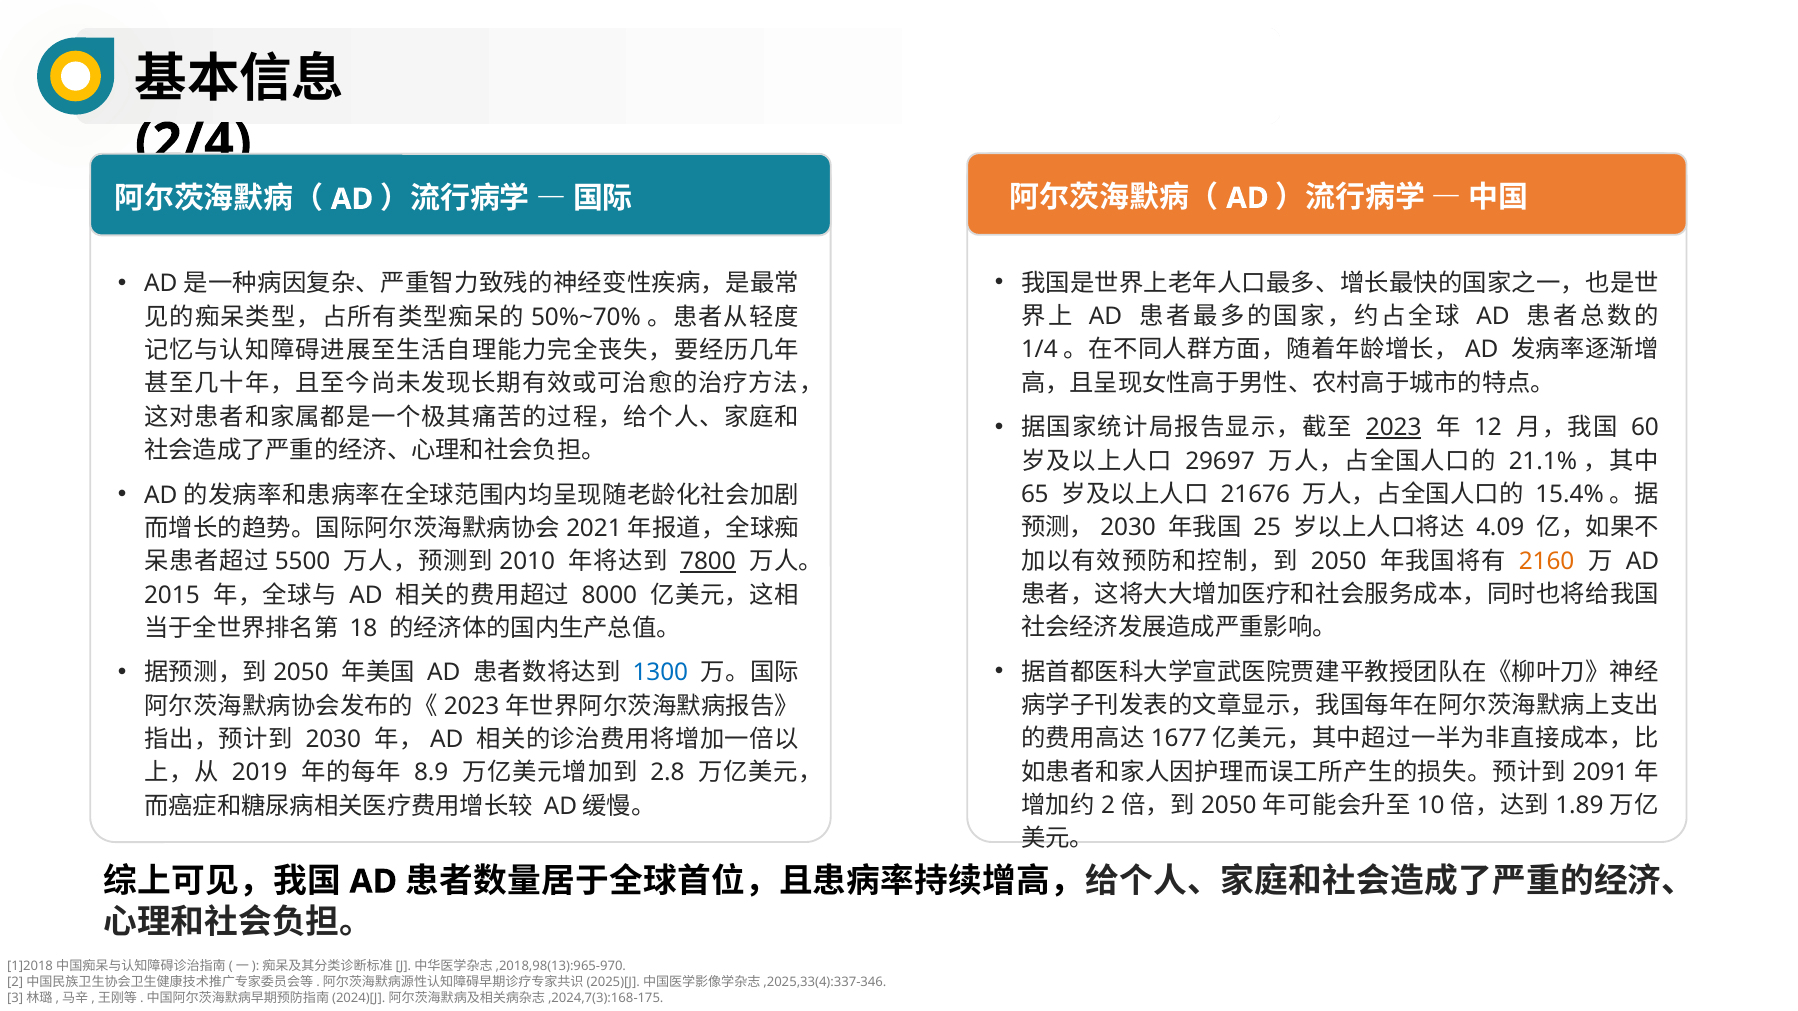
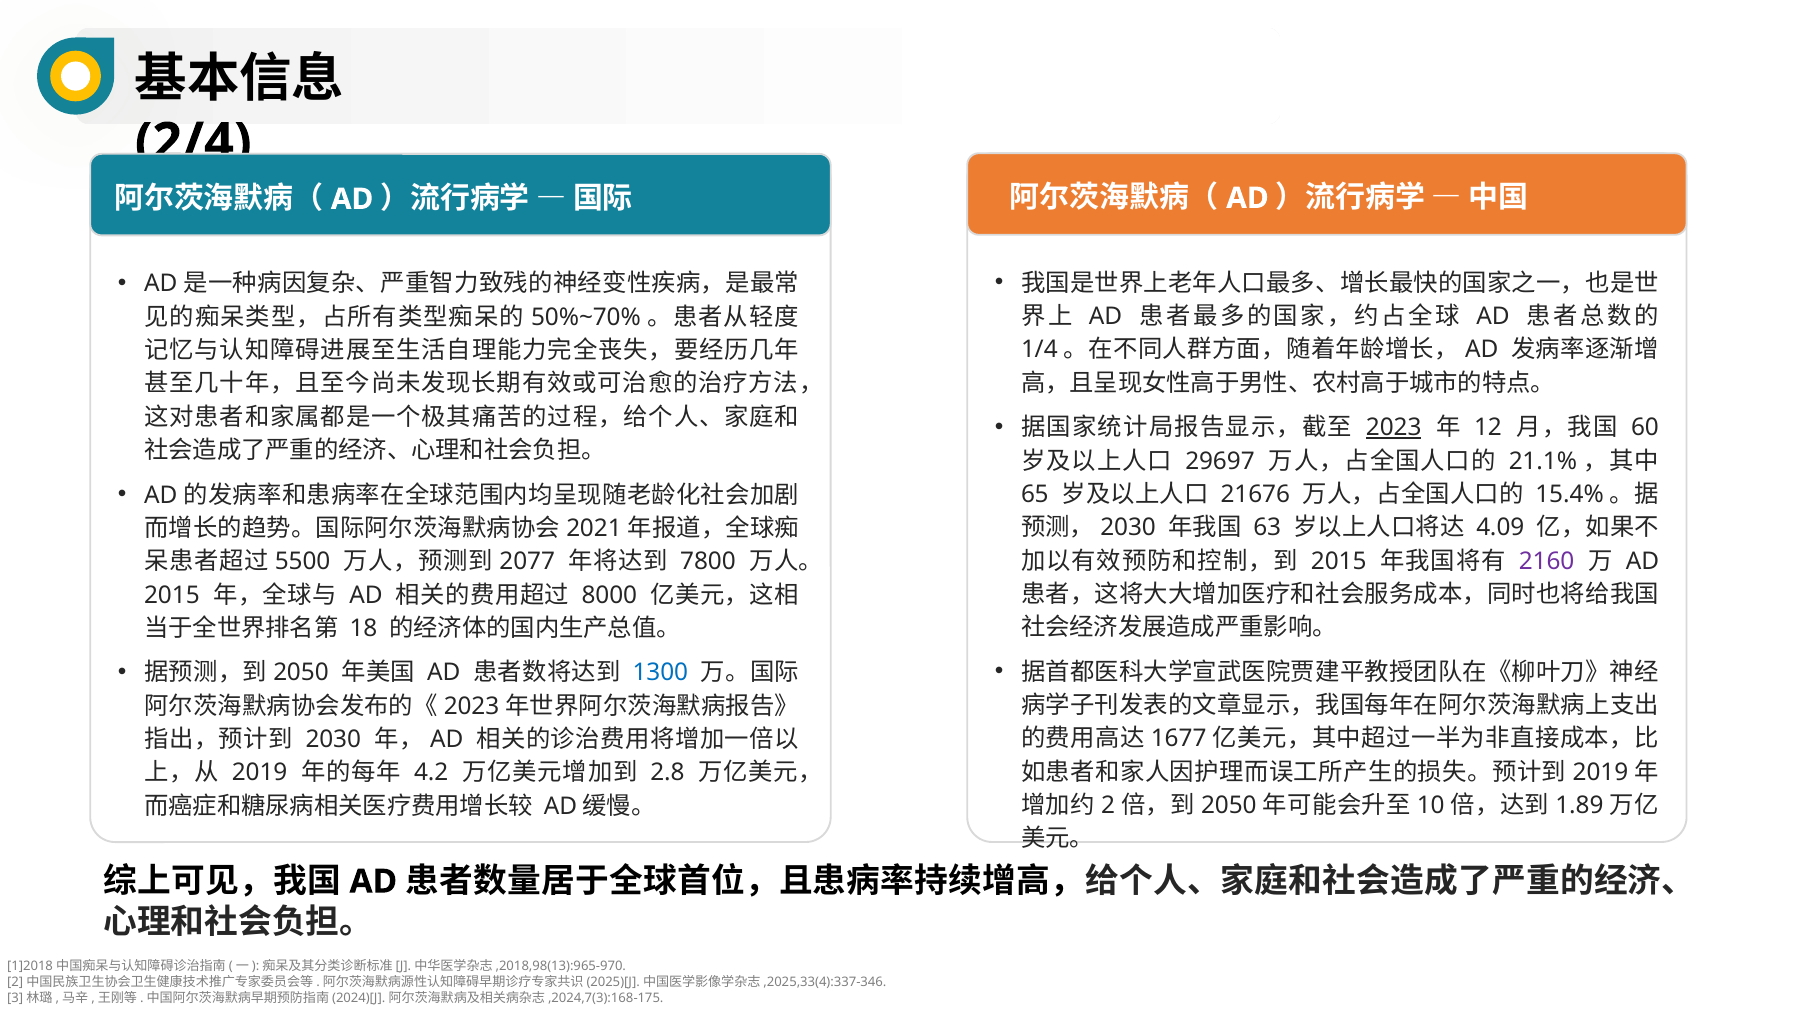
25: 25 -> 63 (1267, 528)
2050: 2050 -> 2015 (1339, 561)
2160 colour: orange -> purple (1547, 561)
2010: 2010 -> 2077 (527, 562)
7800 underline: present -> none (708, 562)
2091: 2091 -> 2019 (1600, 772)
8.9: 8.9 -> 4.2 (431, 773)
